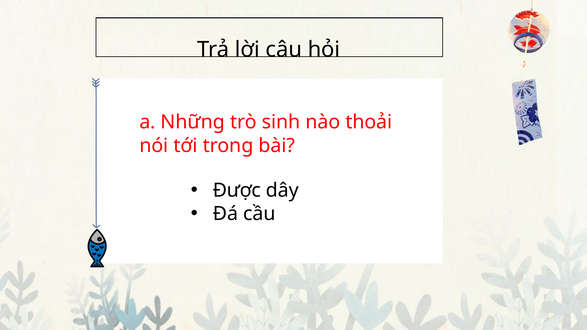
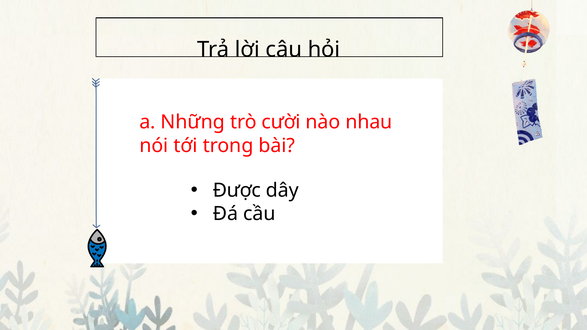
sinh: sinh -> cười (281, 122)
thoải: thoải -> nhau (369, 122)
